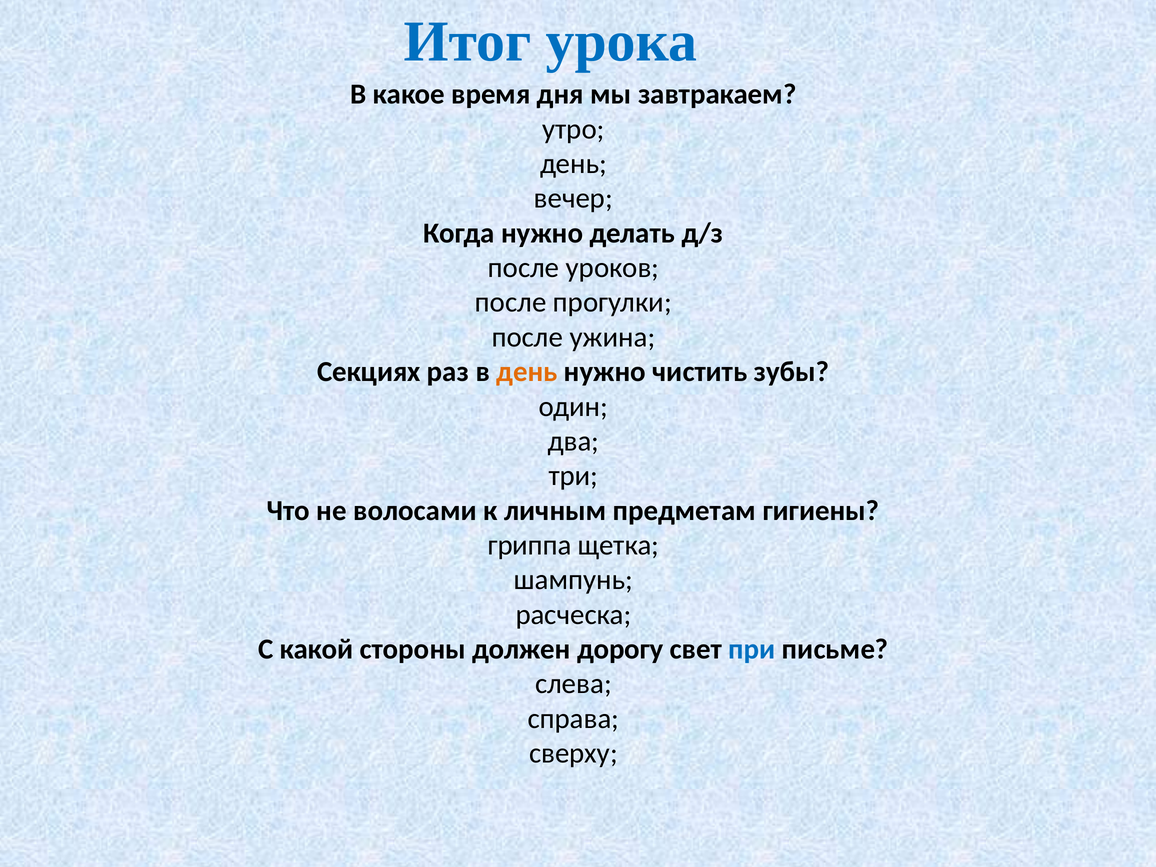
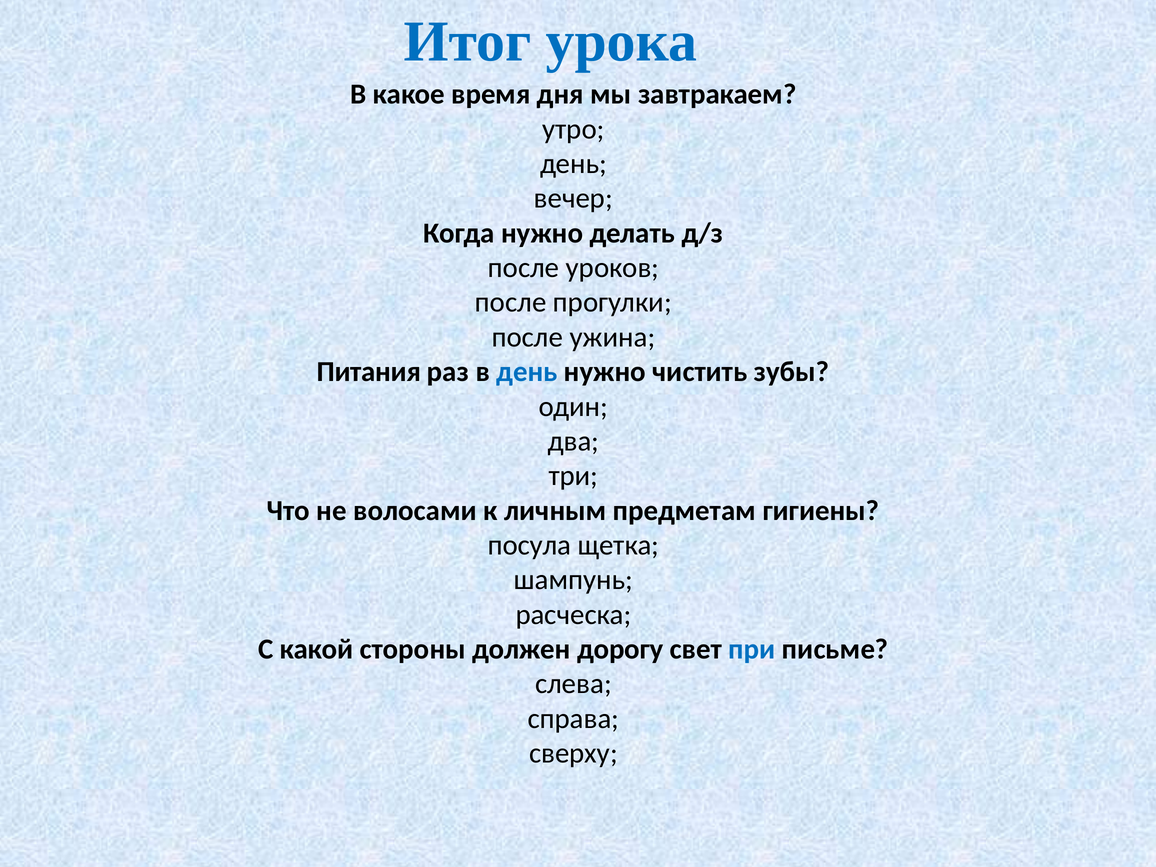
Секциях: Секциях -> Питания (369, 372)
день colour: orange -> blue (527, 372)
гриппа: гриппа -> посула (530, 545)
